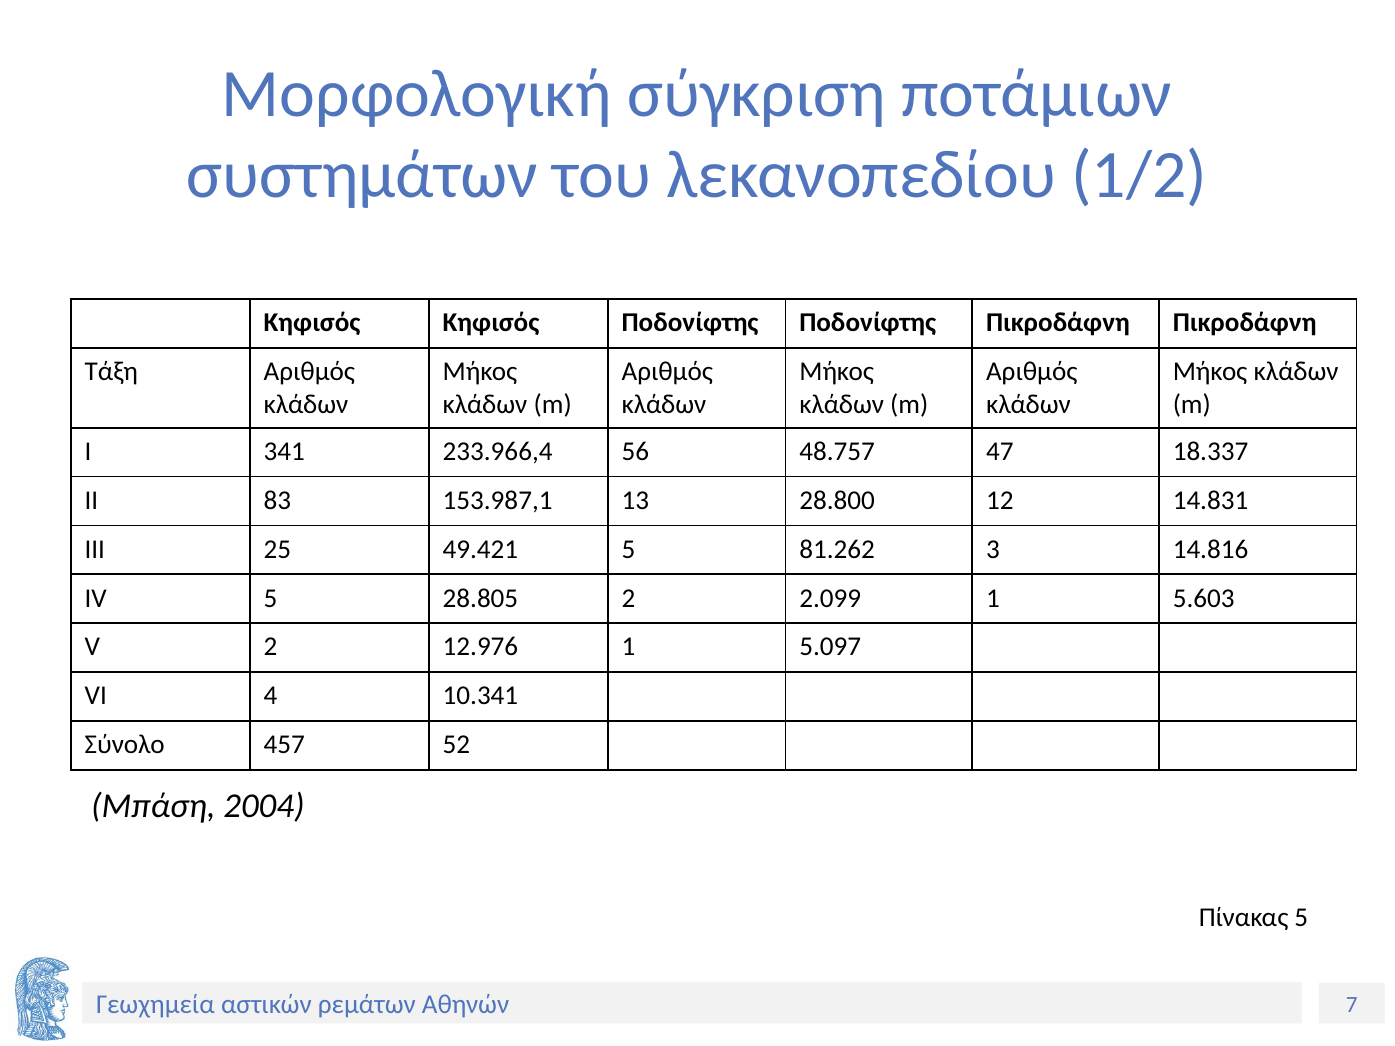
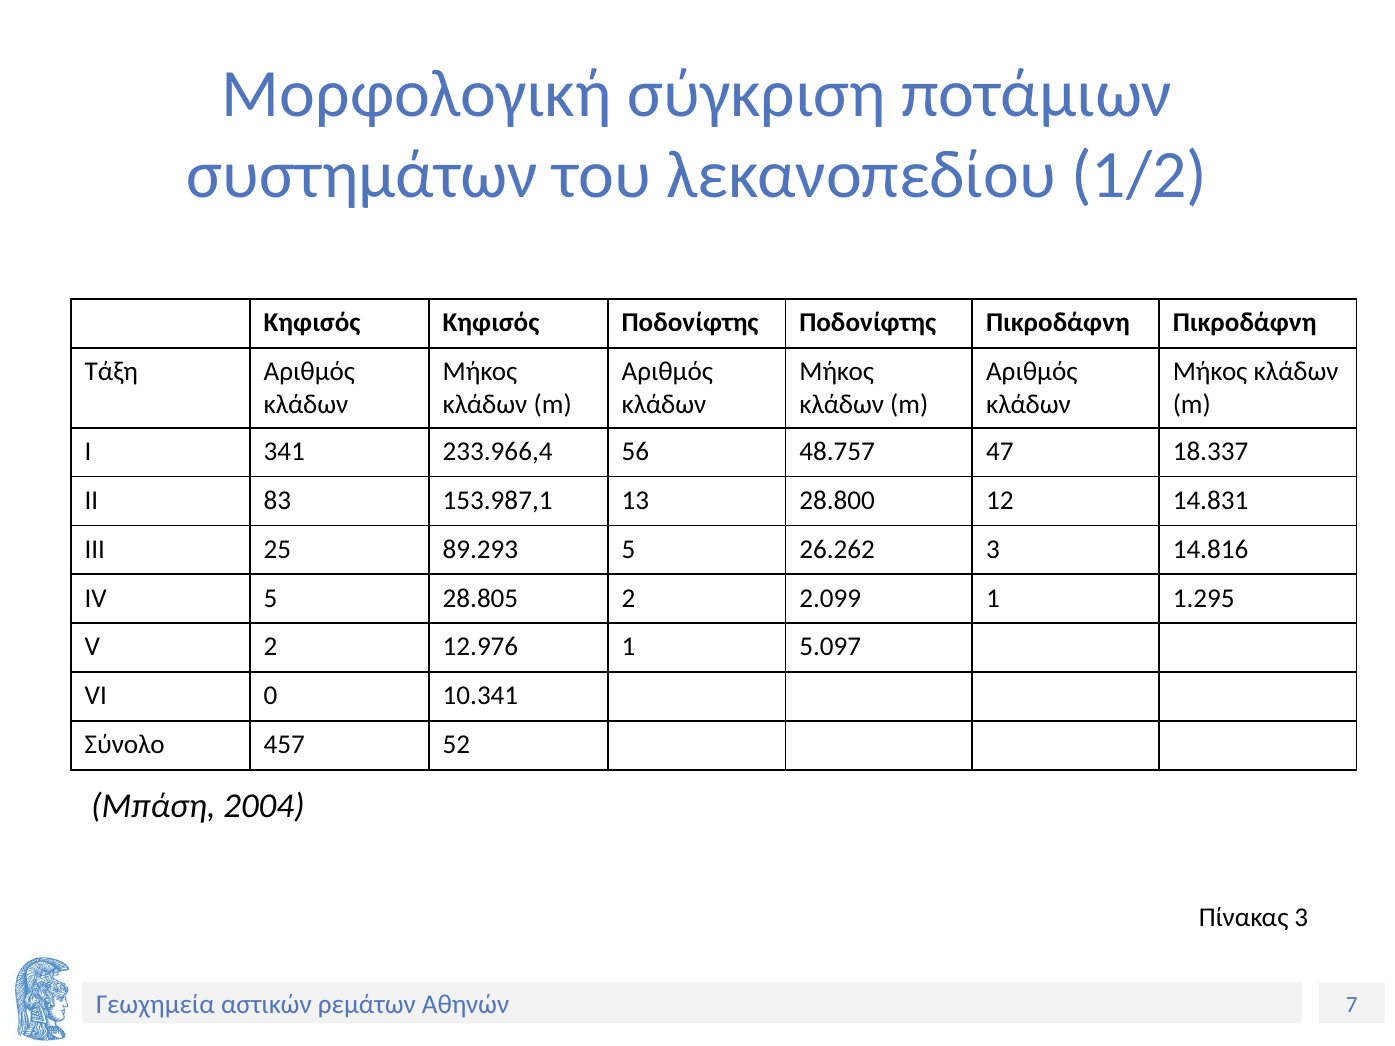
49.421: 49.421 -> 89.293 (480, 549)
81.262: 81.262 -> 26.262 (837, 549)
5.603: 5.603 -> 1.295 (1204, 598)
4: 4 -> 0 (271, 696)
Πίνακας 5: 5 -> 3 (1301, 918)
